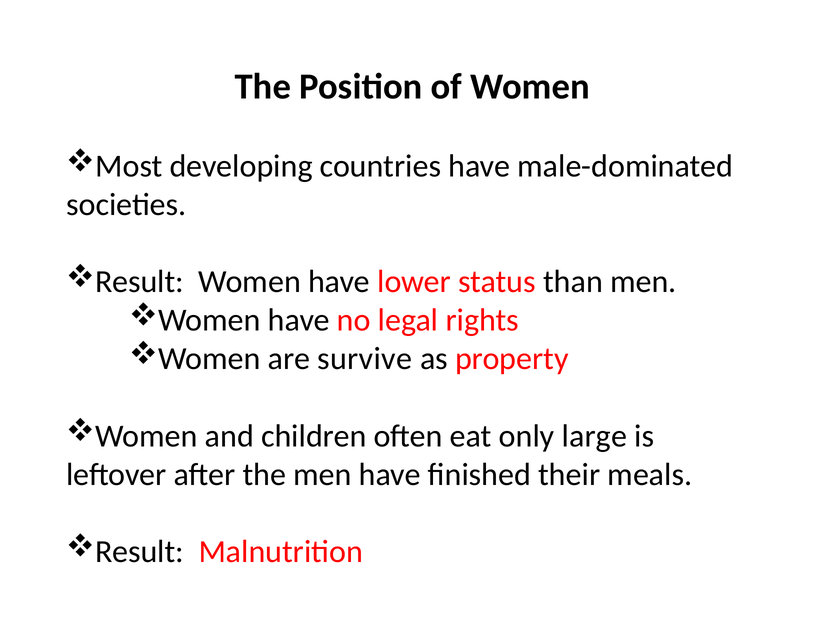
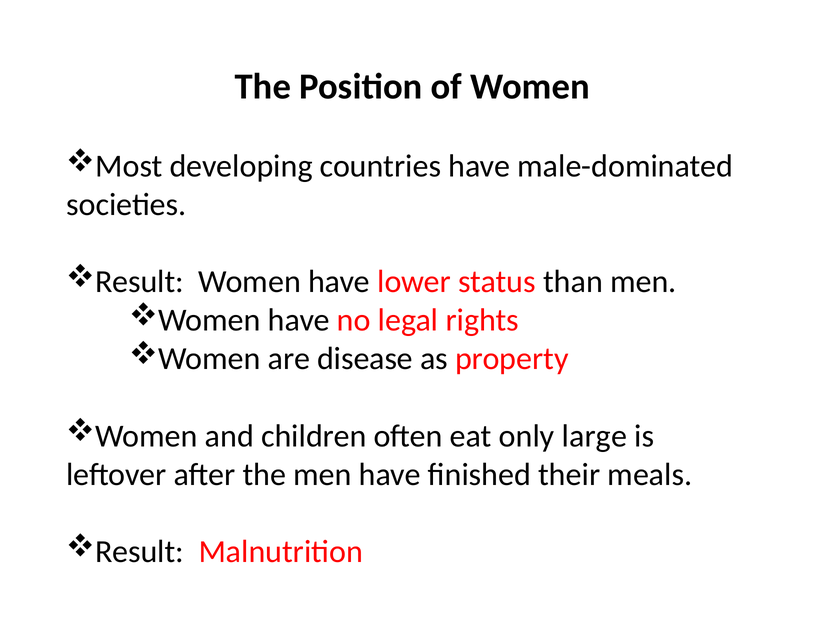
survive: survive -> disease (365, 359)
